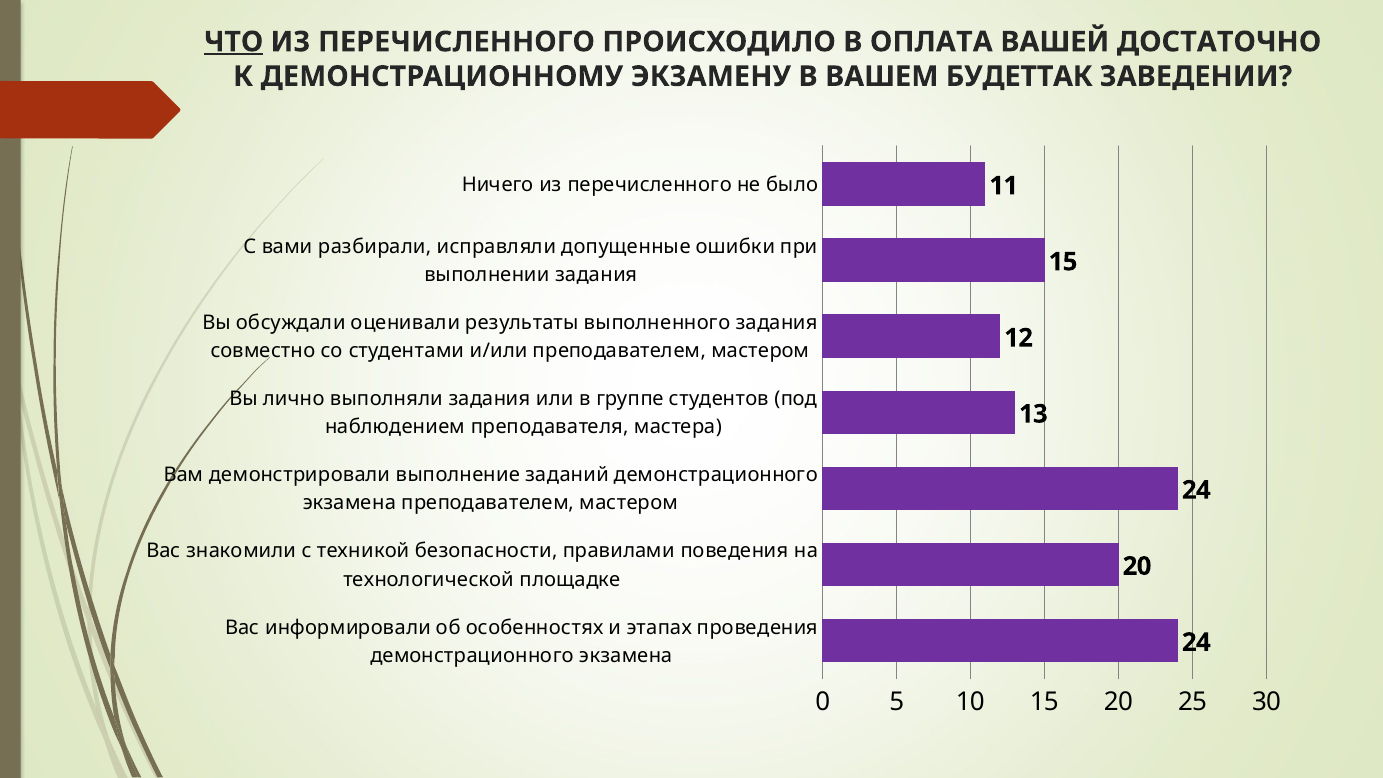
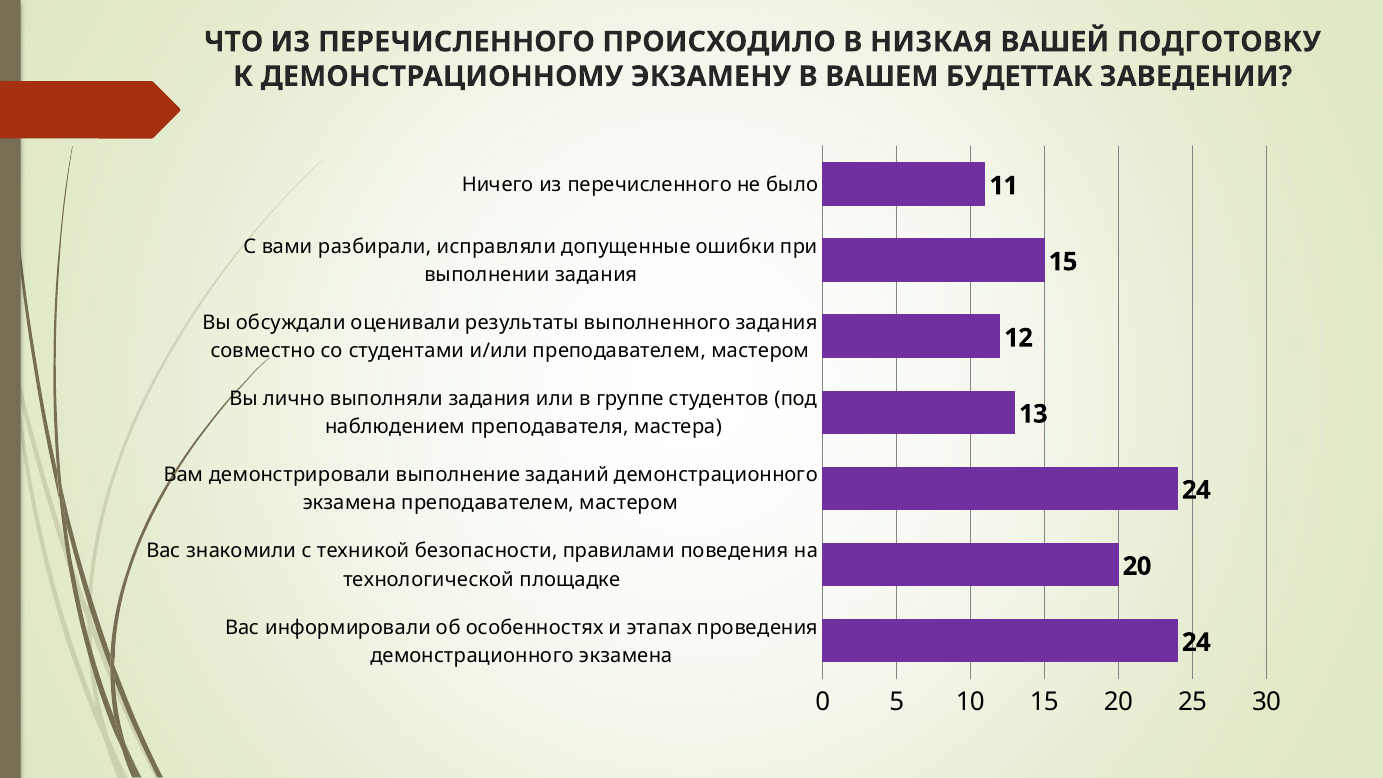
ЧТО underline: present -> none (234, 42)
ОПЛАТА: ОПЛАТА -> НИЗКАЯ (931, 42)
ДОСТАТОЧНО: ДОСТАТОЧНО -> ПОДГОТОВКУ (1219, 42)
